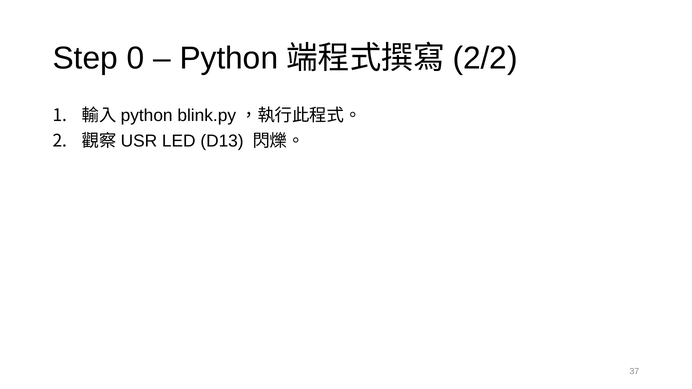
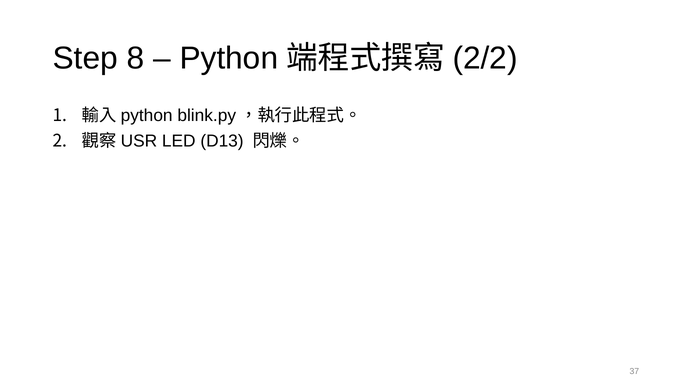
0: 0 -> 8 (135, 58)
